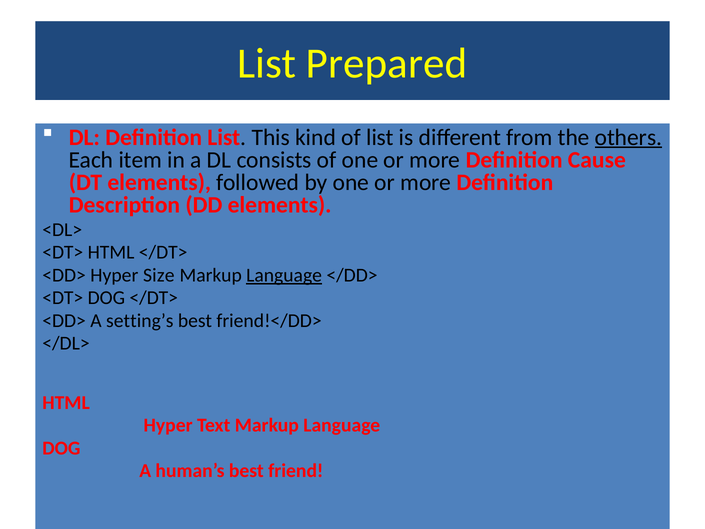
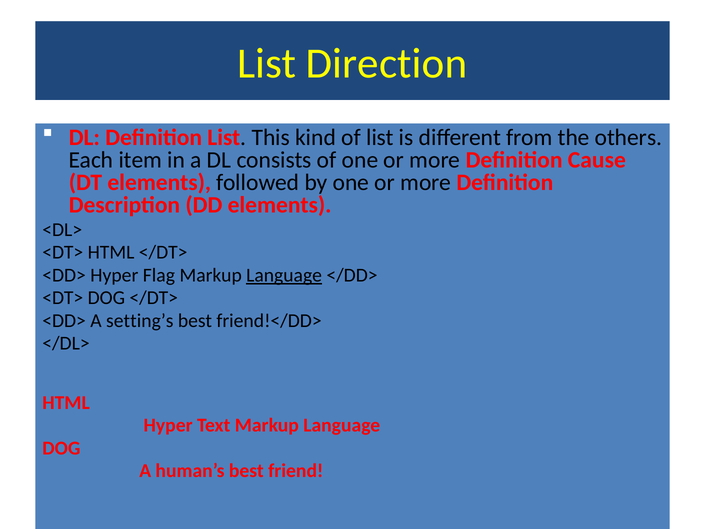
Prepared: Prepared -> Direction (387, 64)
others underline: present -> none (628, 137)
Size: Size -> Flag (159, 275)
